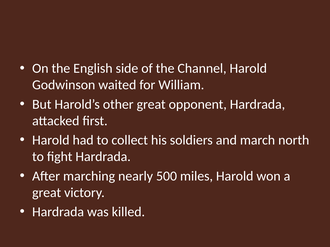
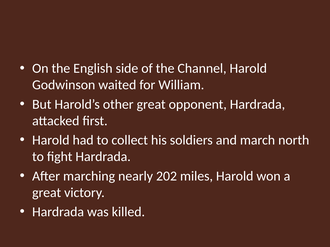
500: 500 -> 202 (167, 176)
